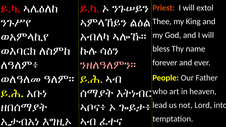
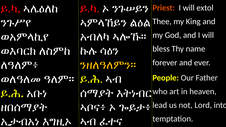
ንዘለዓለምን። colour: pink -> yellow (108, 65)
